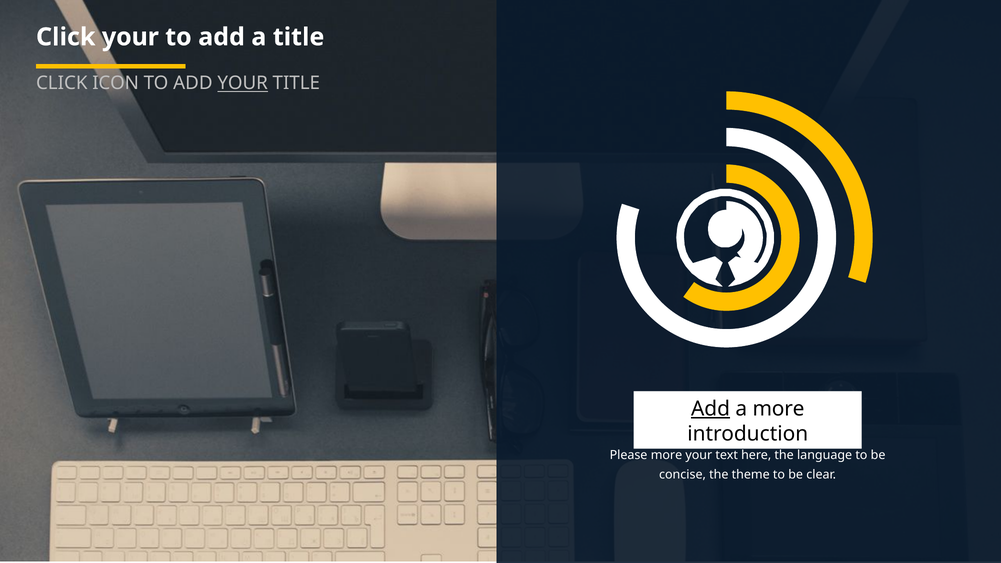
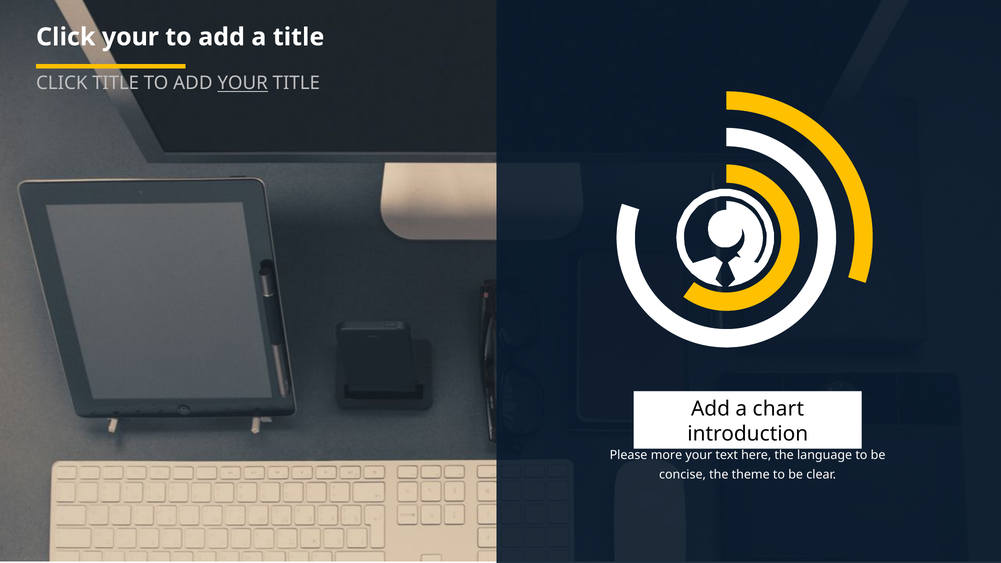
CLICK ICON: ICON -> TITLE (116, 83)
Add underline: present -> none (711, 409)
a more: more -> chart (778, 409)
